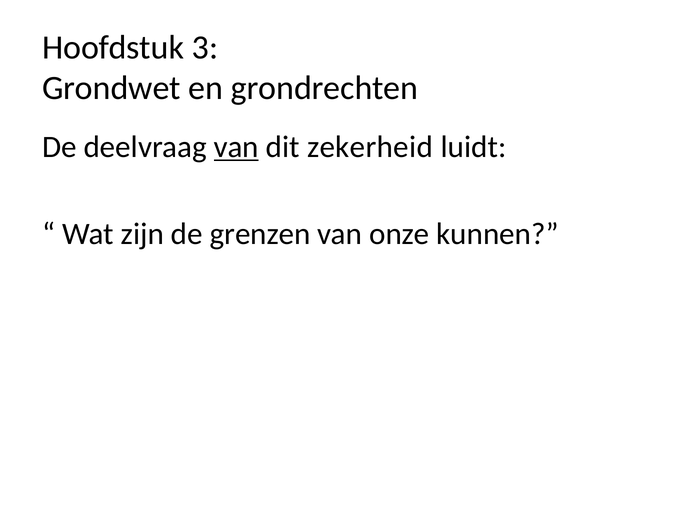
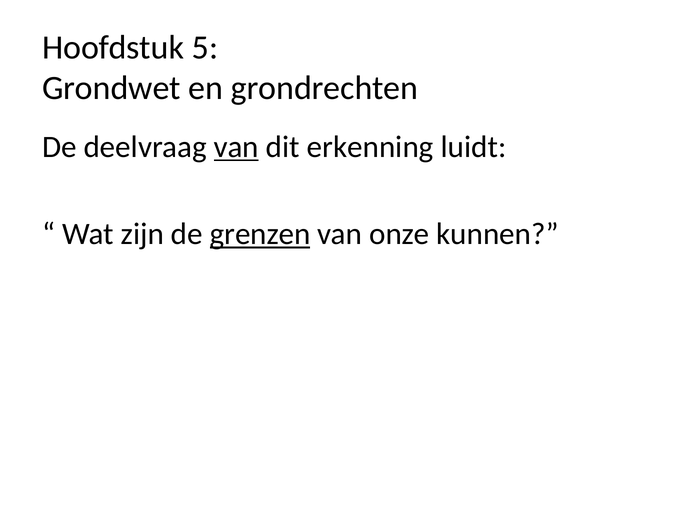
3: 3 -> 5 (205, 47)
zekerheid: zekerheid -> erkenning (370, 147)
grenzen underline: none -> present (260, 234)
